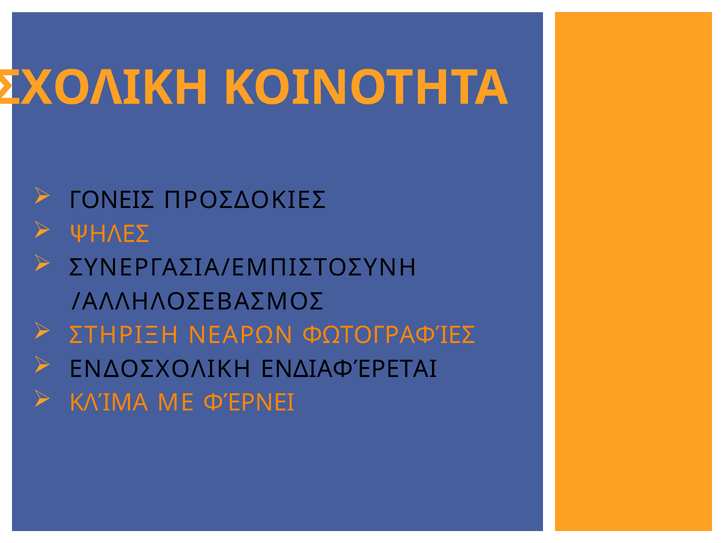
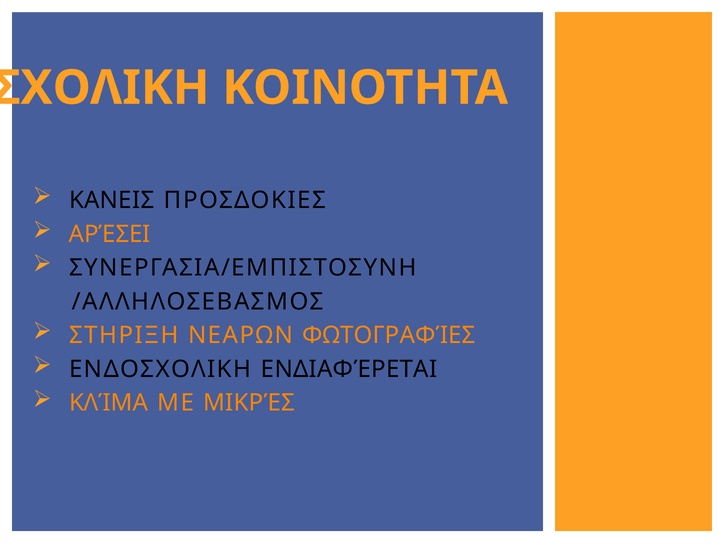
ΓΟΝΕΙΣ: ΓΟΝΕΙΣ -> ΚΑΝΕΙΣ (112, 200)
ΨΗΛΕΣ: ΨΗΛΕΣ -> ΑΡΈΣΕΙ (110, 234)
ΦΈΡΝΕΙ: ΦΈΡΝΕΙ -> ΜΙΚΡΈΣ (249, 403)
